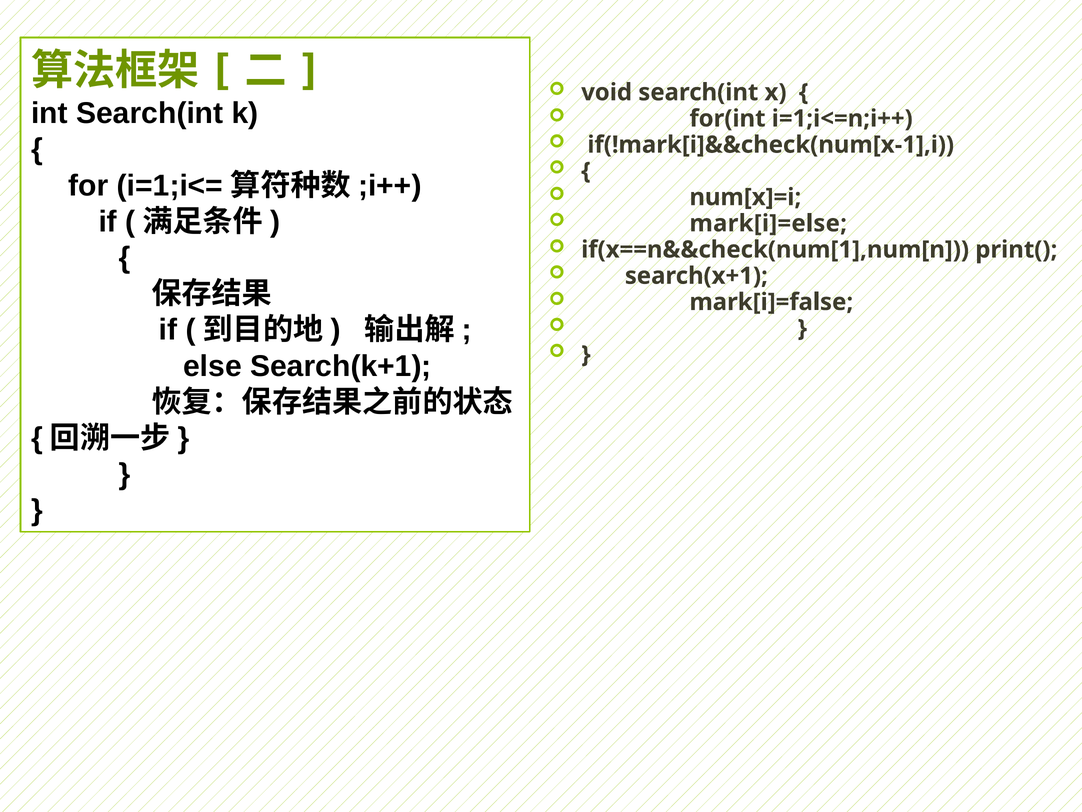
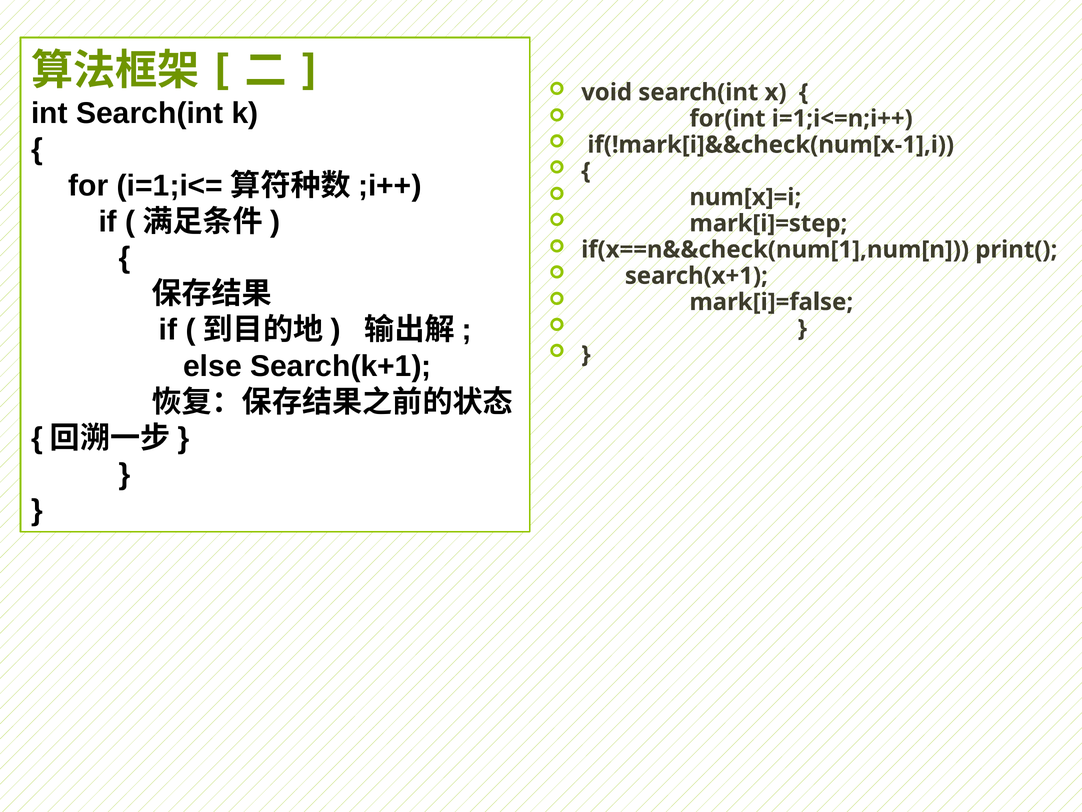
mark[i]=else: mark[i]=else -> mark[i]=step (768, 223)
